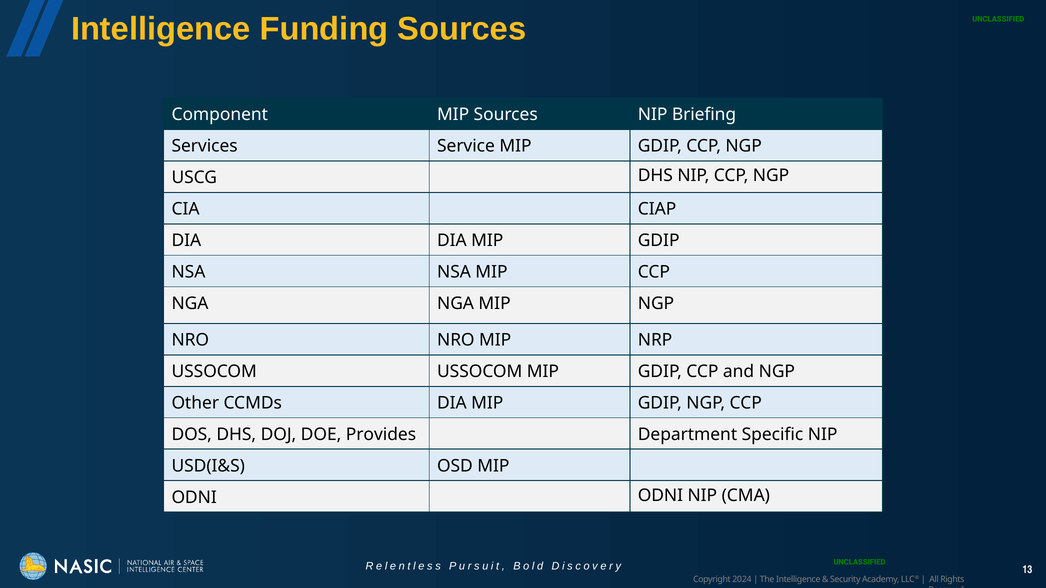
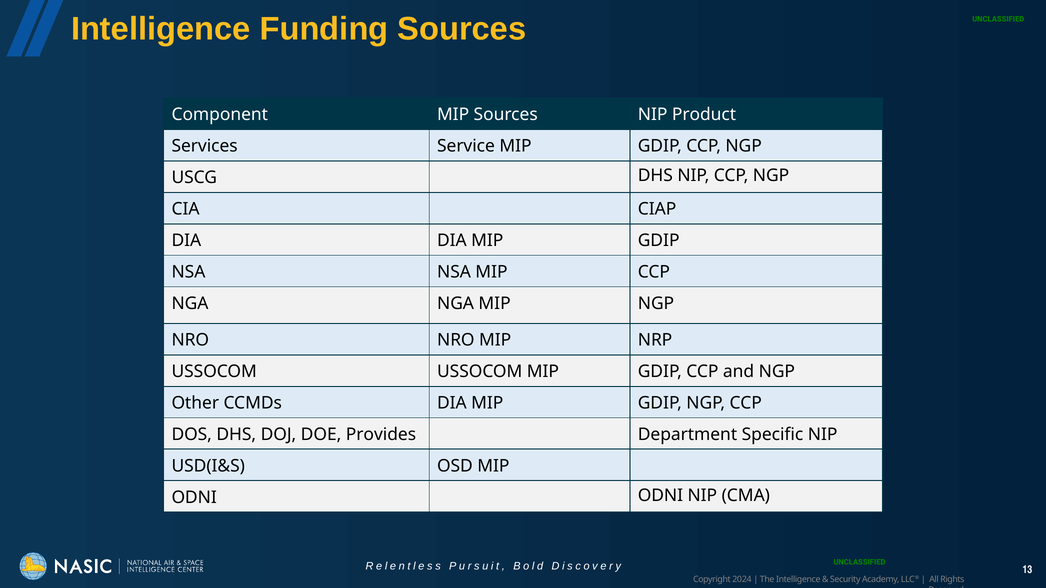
Briefing: Briefing -> Product (704, 115)
